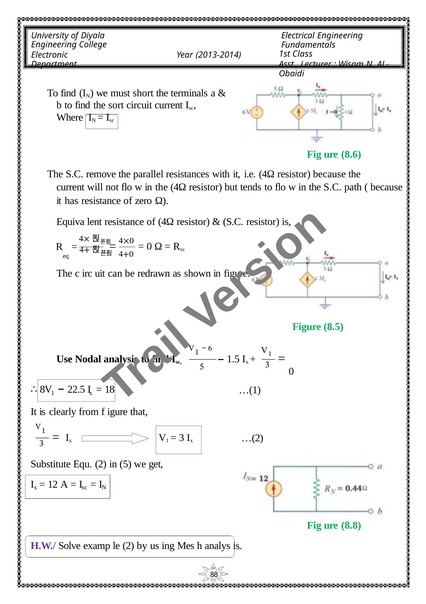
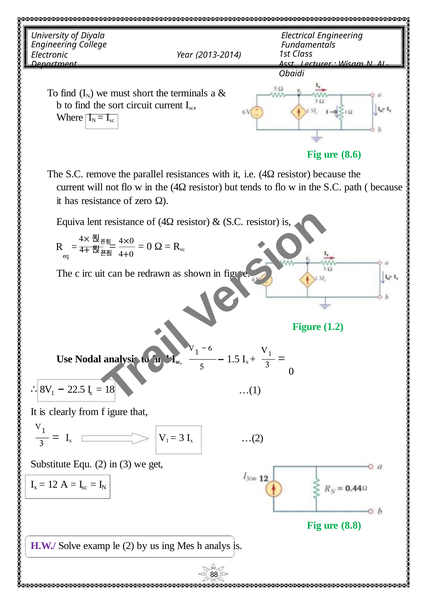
8.5: 8.5 -> 1.2 (334, 326)
in 5: 5 -> 3 (126, 463)
